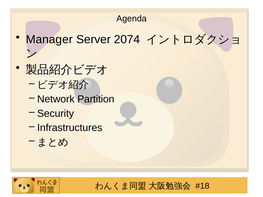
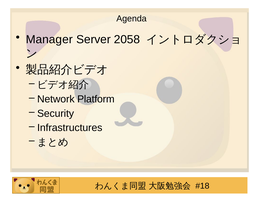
2074: 2074 -> 2058 (127, 39)
Partition: Partition -> Platform (96, 99)
